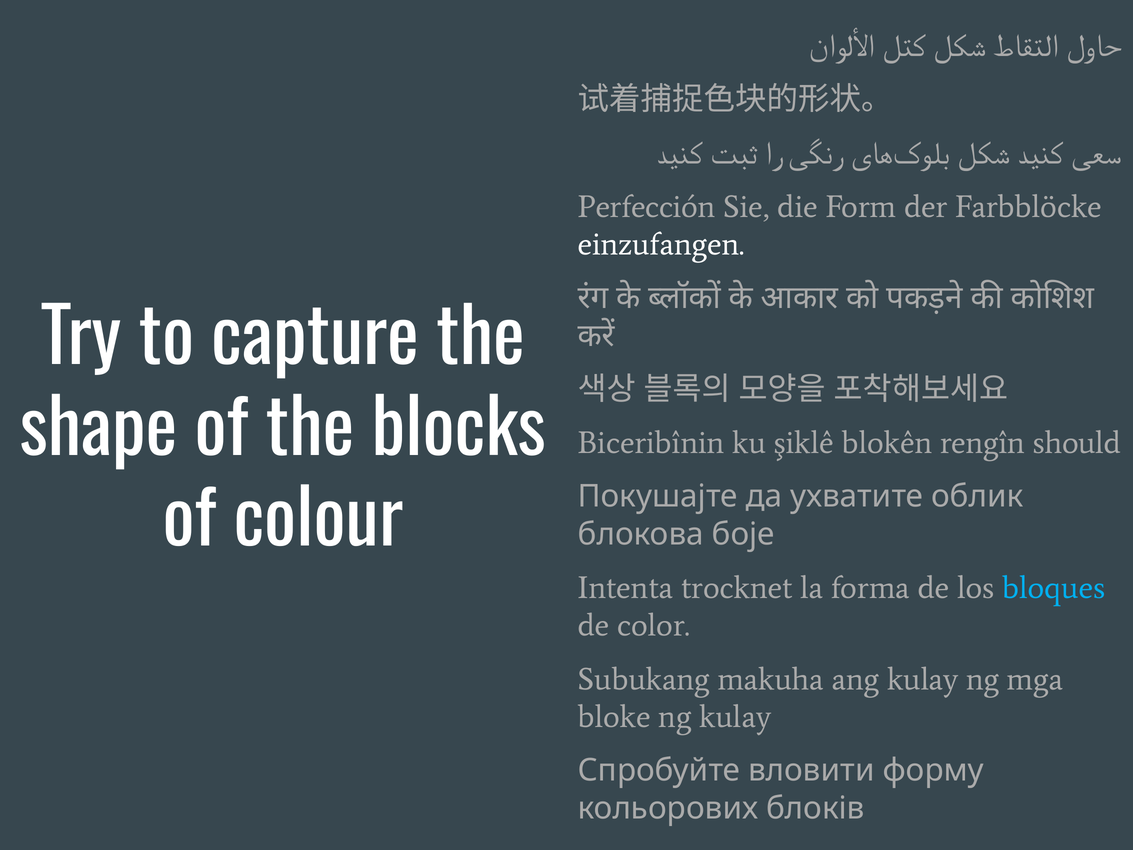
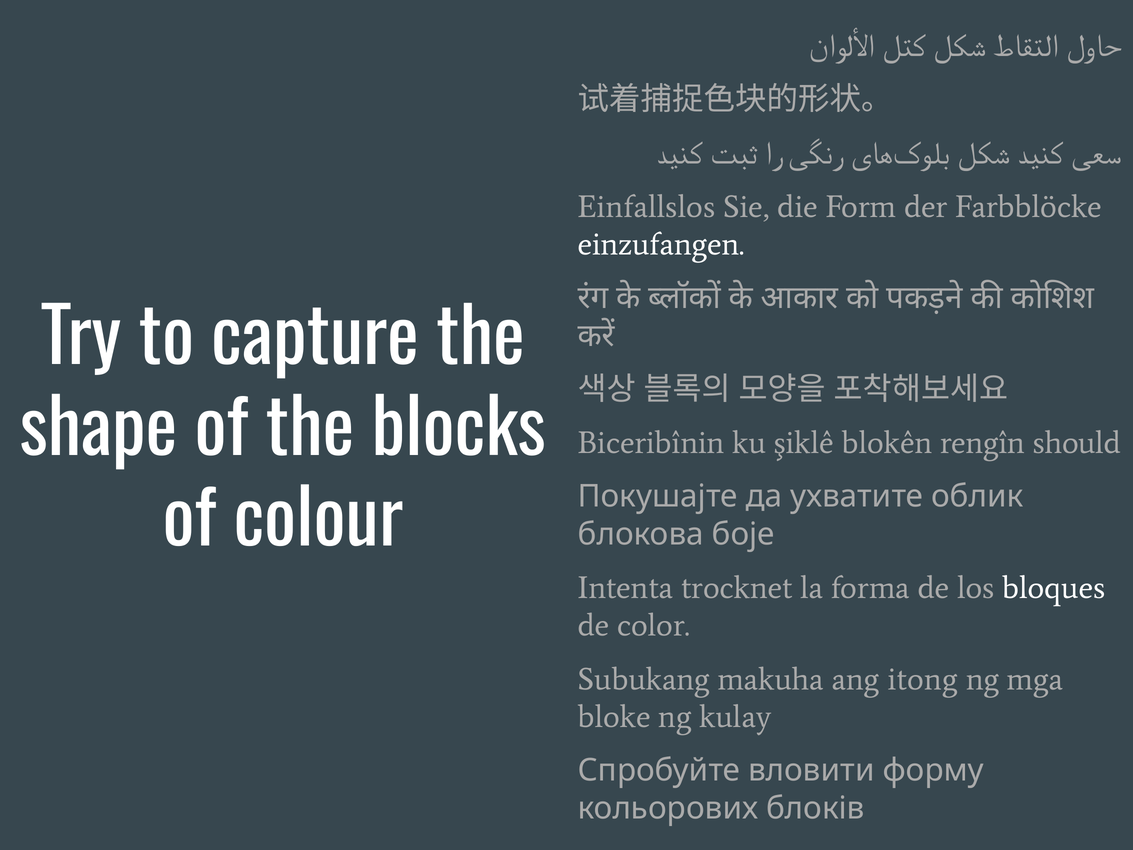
Perfección: Perfección -> Einfallslos (646, 207)
bloques colour: light blue -> white (1054, 588)
ang kulay: kulay -> itong (923, 679)
